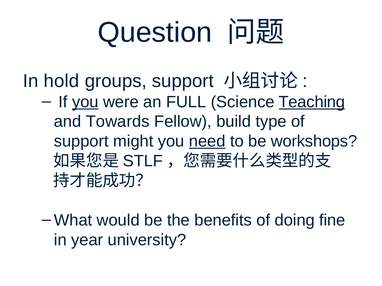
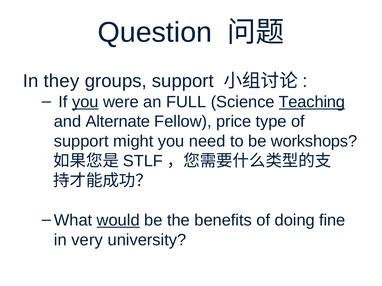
hold: hold -> they (61, 81)
Towards: Towards -> Alternate (118, 122)
build: build -> price (234, 122)
need underline: present -> none (207, 142)
would underline: none -> present (118, 221)
year: year -> very (87, 240)
